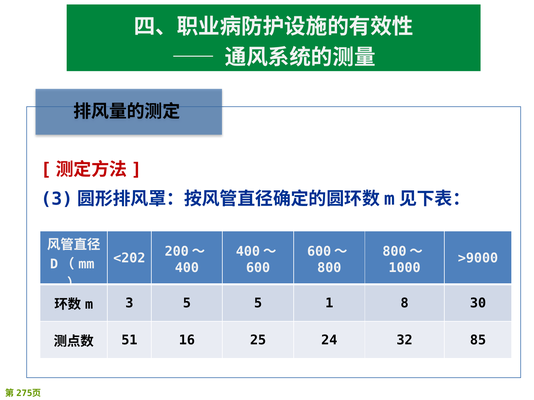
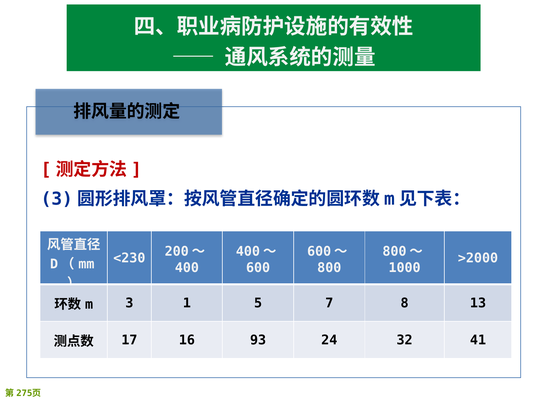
<202: <202 -> <230 (129, 258)
>9000: >9000 -> >2000 (478, 258)
3 5: 5 -> 1 (187, 304)
1: 1 -> 7 (329, 304)
30: 30 -> 13 (478, 304)
51: 51 -> 17 (129, 341)
25: 25 -> 93 (258, 341)
85: 85 -> 41 (478, 341)
